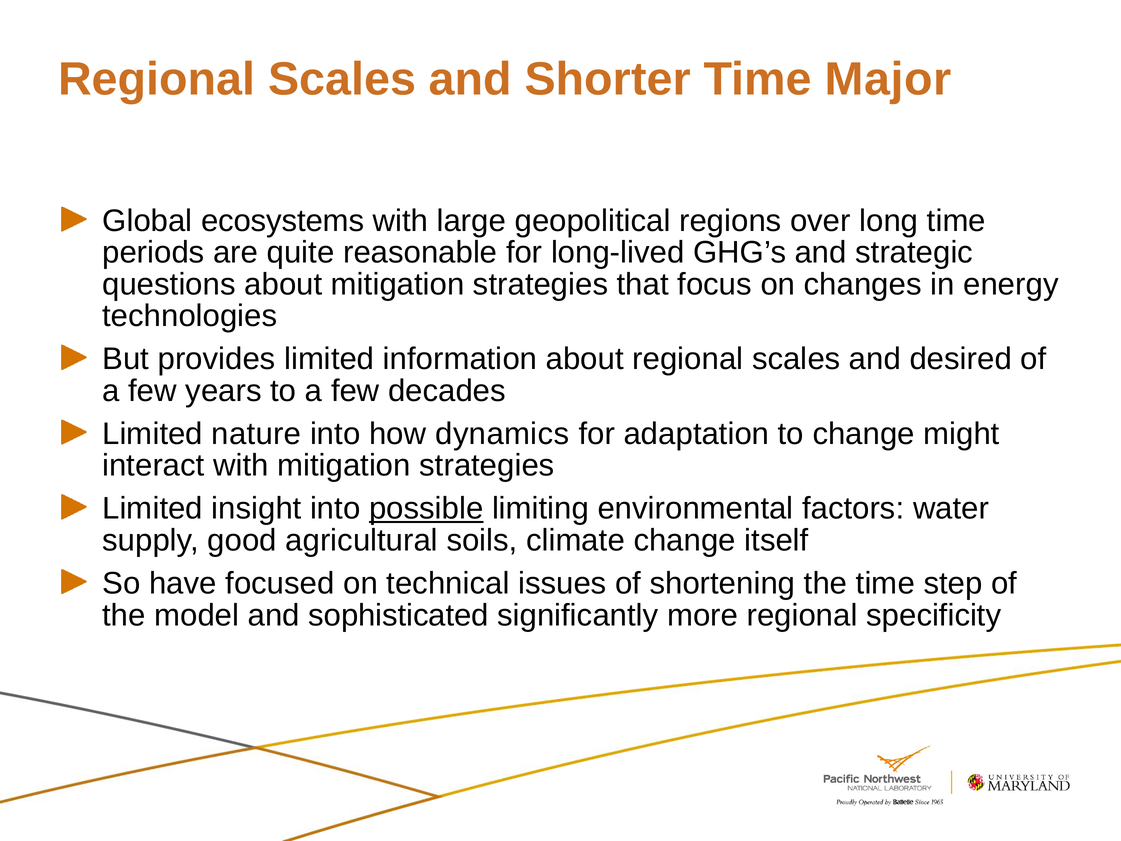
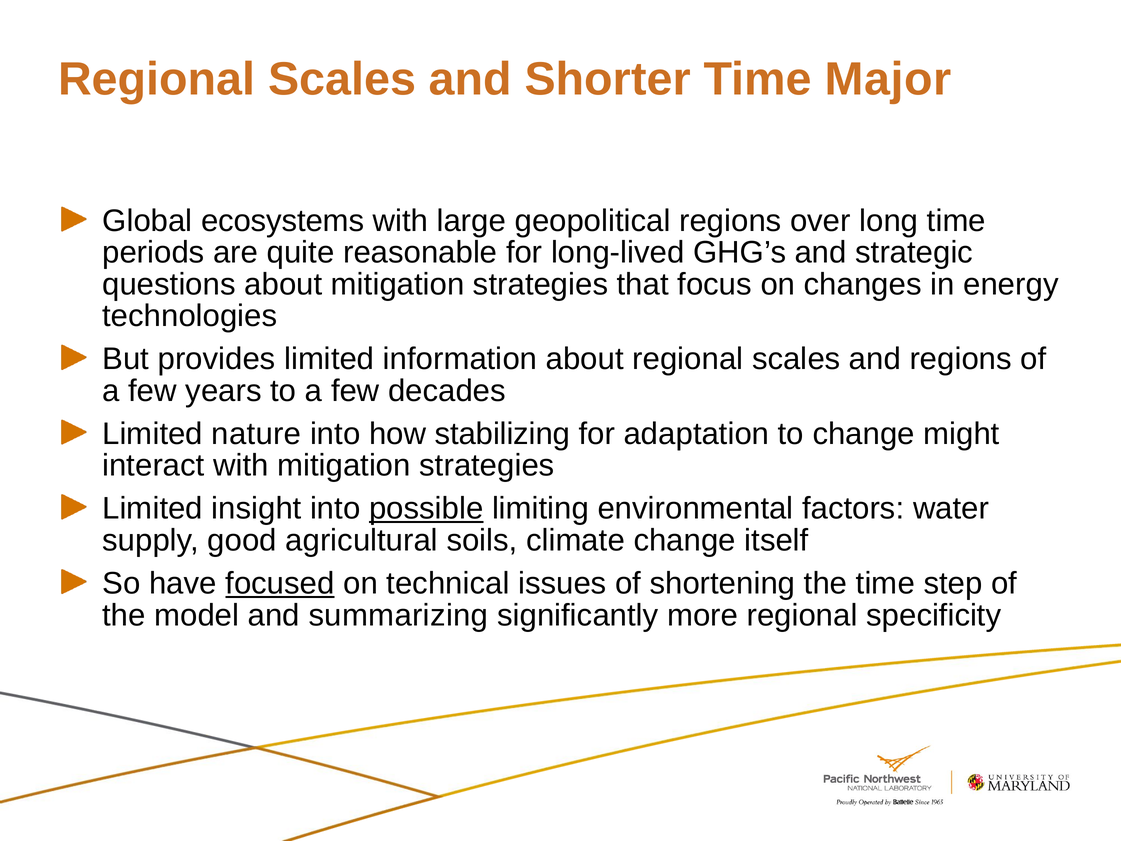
and desired: desired -> regions (961, 359)
dynamics: dynamics -> stabilizing (502, 434)
focused underline: none -> present (280, 583)
sophisticated: sophisticated -> summarizing (398, 615)
